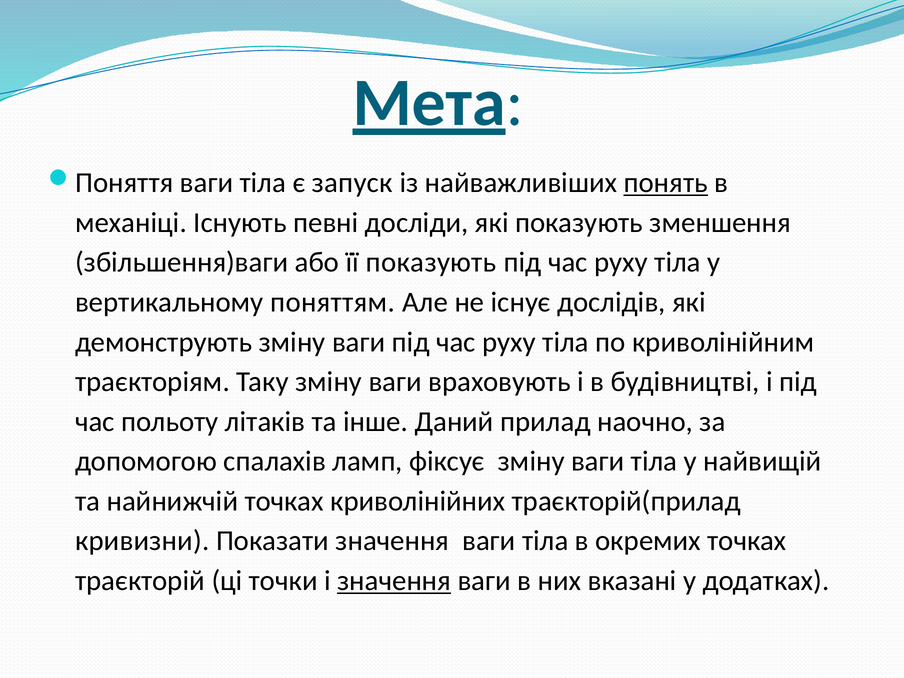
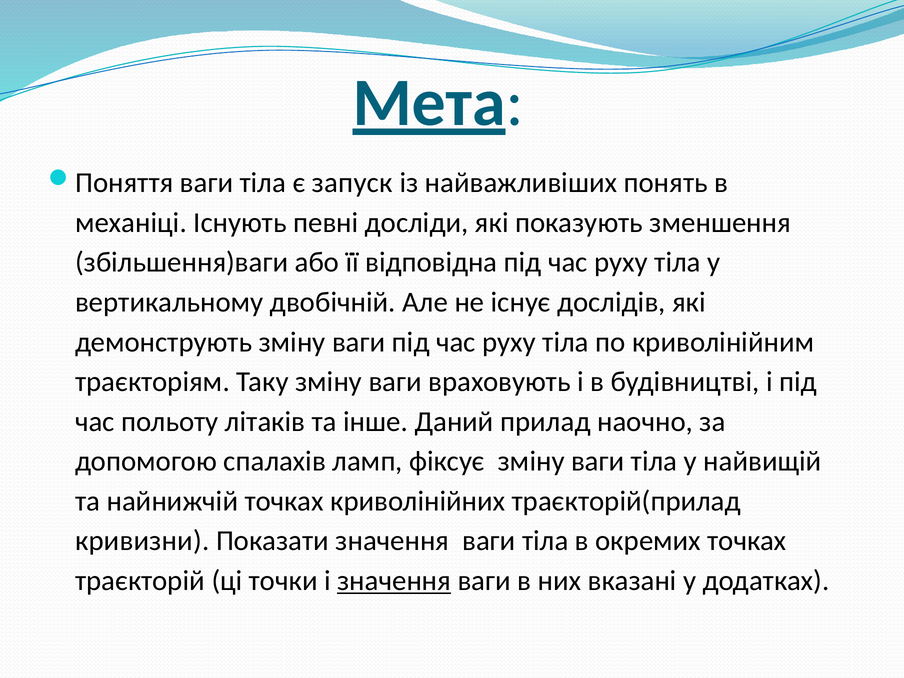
понять underline: present -> none (666, 183)
її показують: показують -> відповідна (431, 262)
поняттям: поняттям -> двобічній (333, 302)
